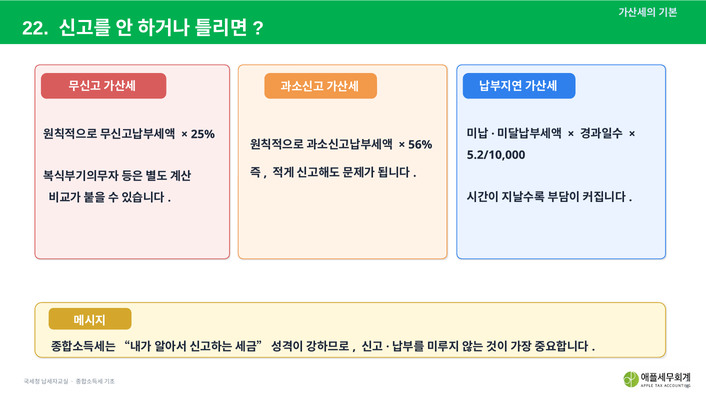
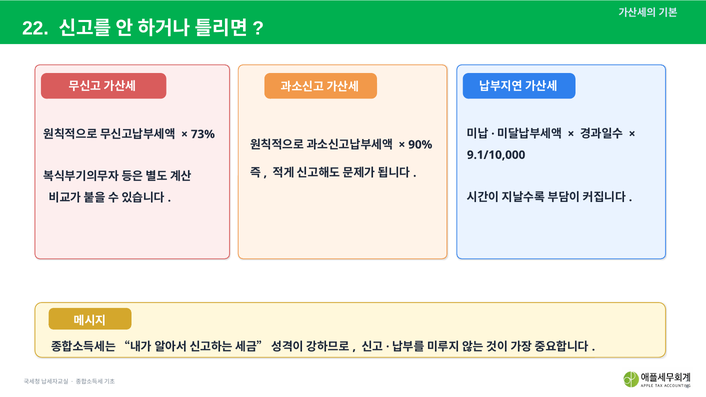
25%: 25% -> 73% (203, 134)
56%: 56% -> 90% (420, 145)
5.2/10,000: 5.2/10,000 -> 9.1/10,000 (496, 155)
